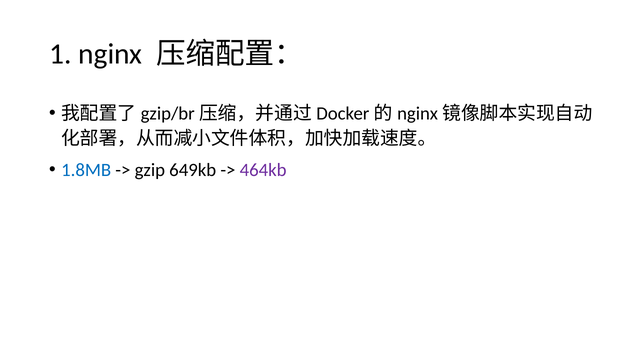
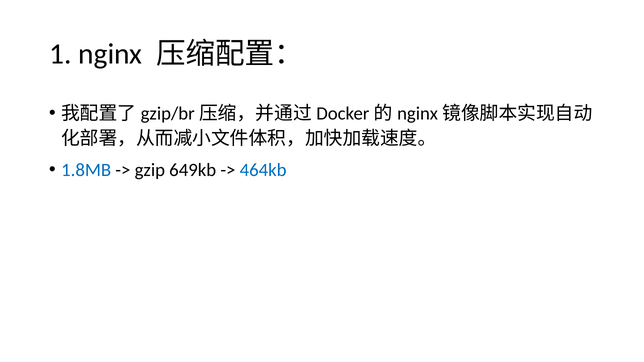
464kb colour: purple -> blue (263, 170)
